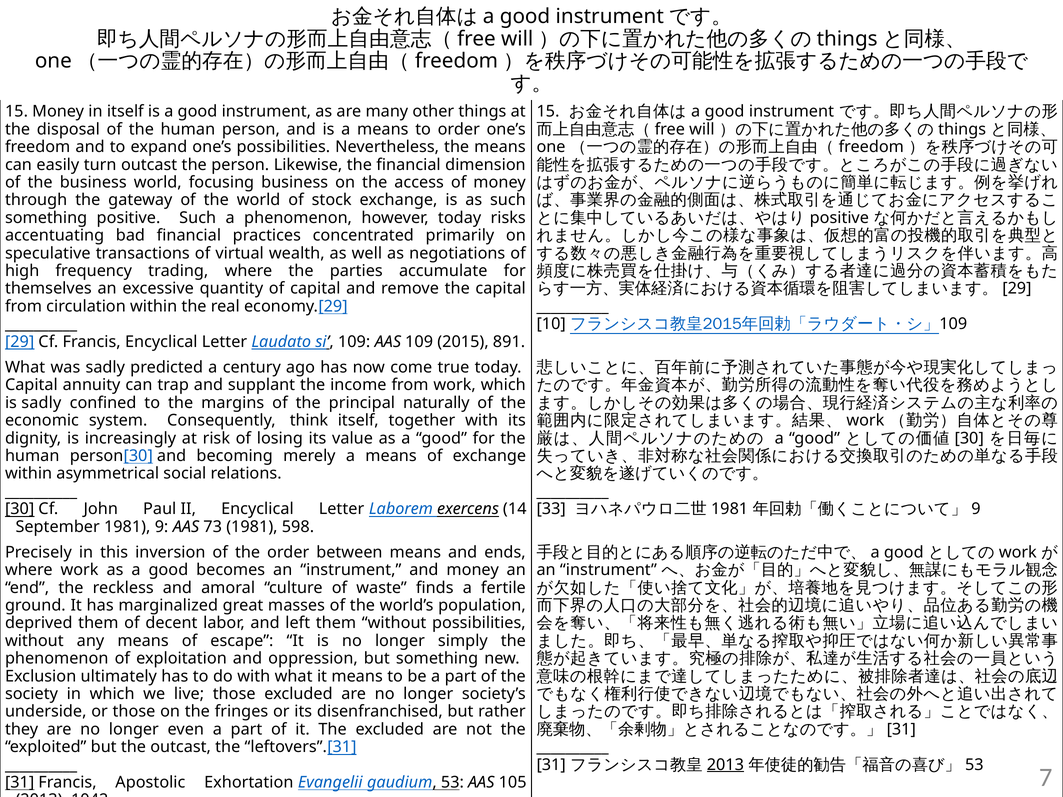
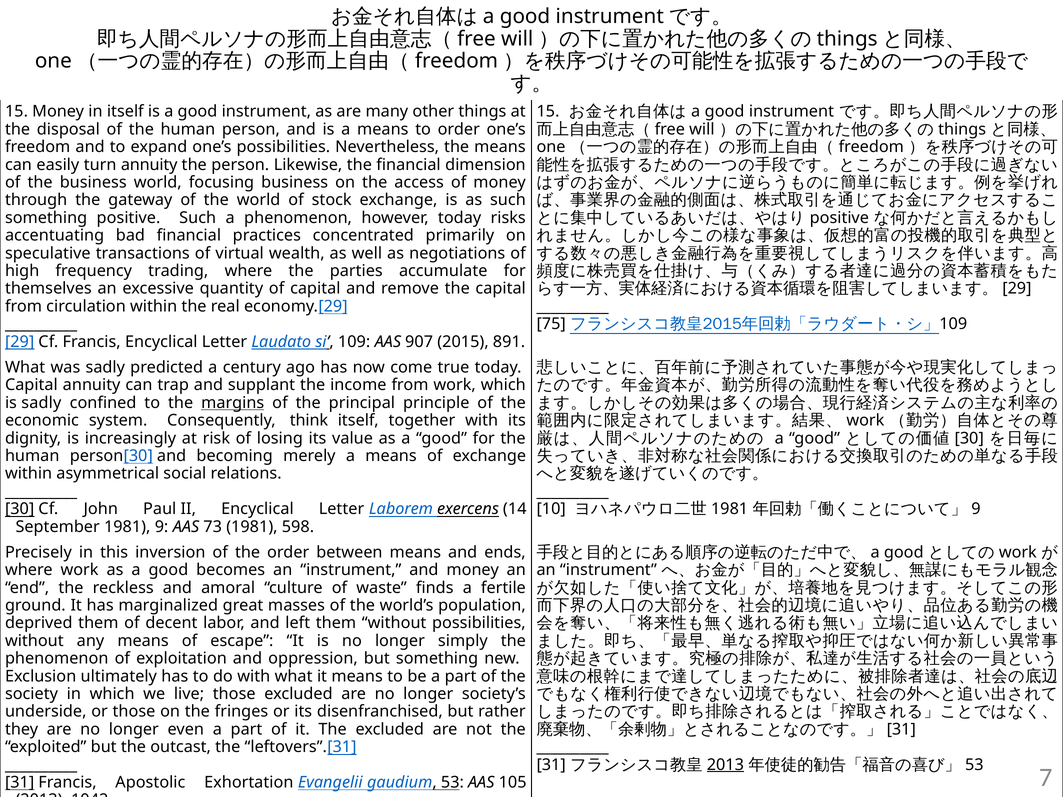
turn outcast: outcast -> annuity (149, 165)
10: 10 -> 75 (551, 324)
AAS 109: 109 -> 907 (419, 342)
margins underline: none -> present (233, 403)
naturally: naturally -> principle (436, 403)
33: 33 -> 10 (551, 509)
